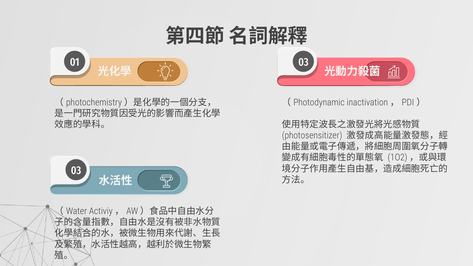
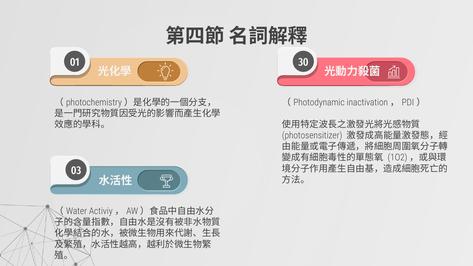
01 03: 03 -> 30 (303, 62)
